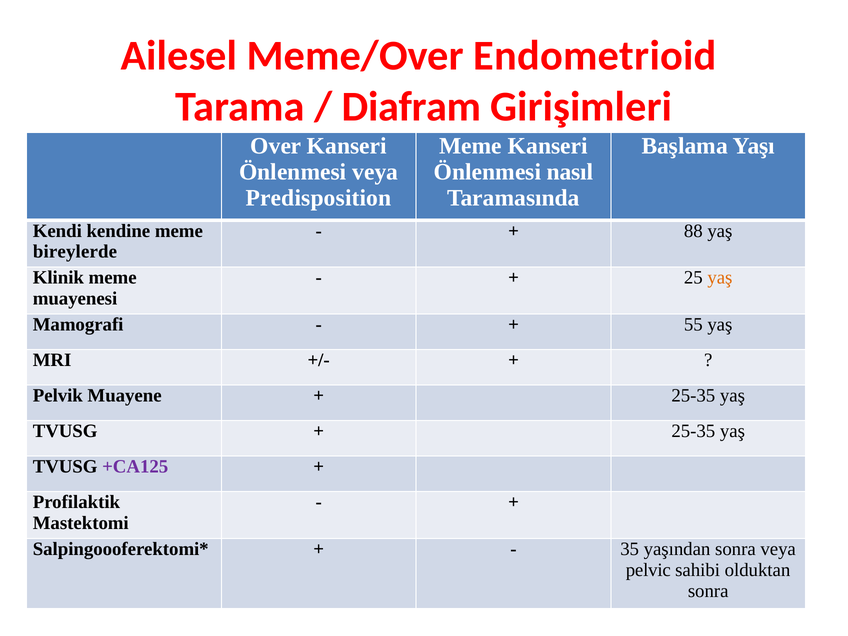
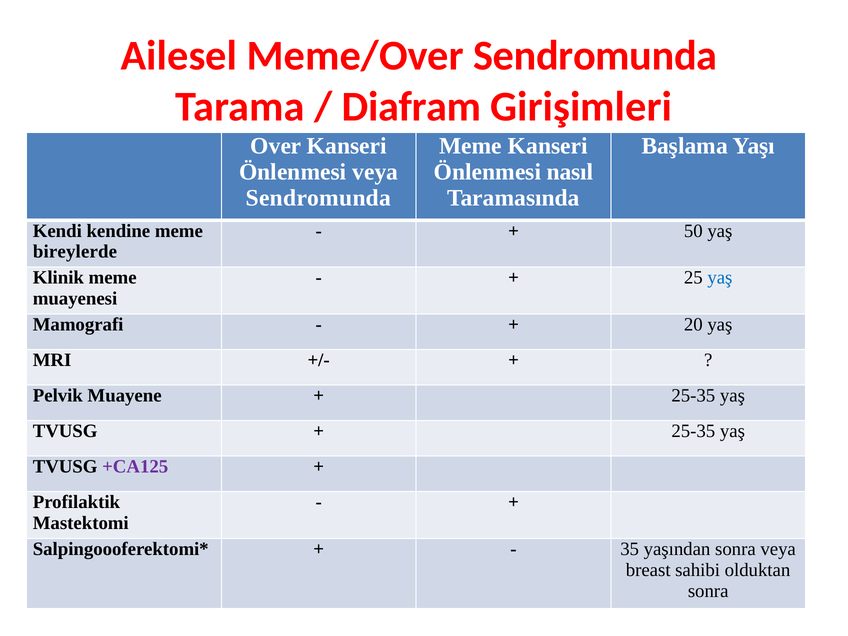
Meme/Over Endometrioid: Endometrioid -> Sendromunda (595, 56)
Predisposition: Predisposition -> Sendromunda (318, 198)
88: 88 -> 50 (693, 231)
yaş colour: orange -> blue (720, 278)
55: 55 -> 20 (693, 324)
pelvic: pelvic -> breast (648, 570)
